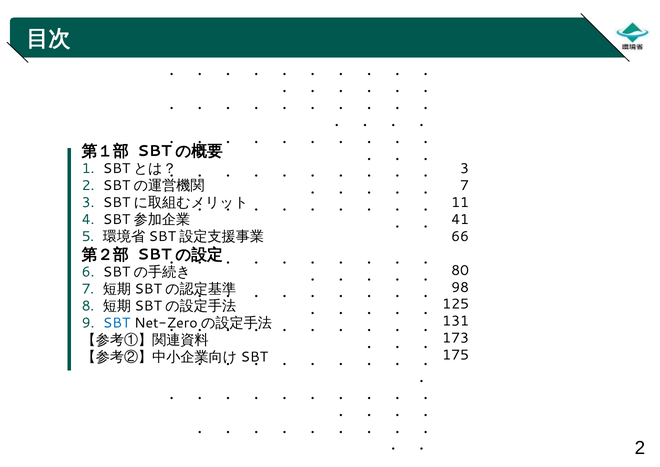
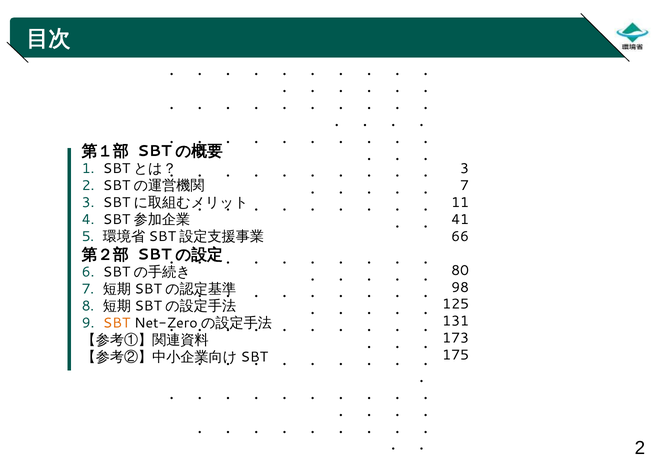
SBT colour: blue -> orange (117, 323)
